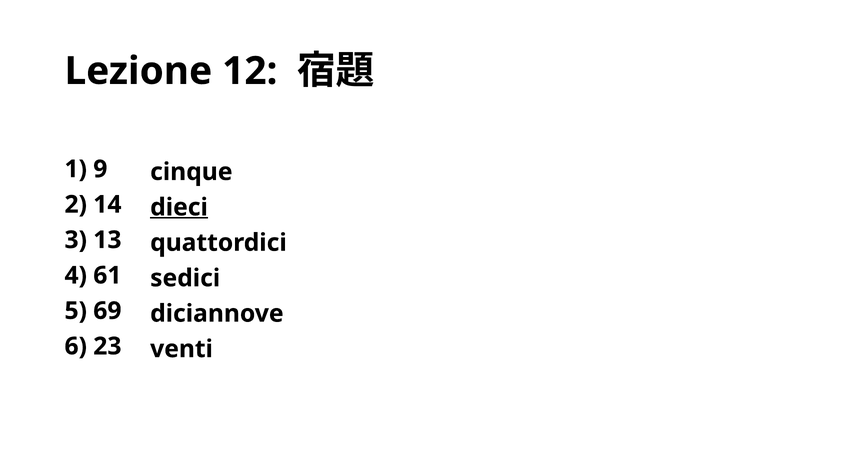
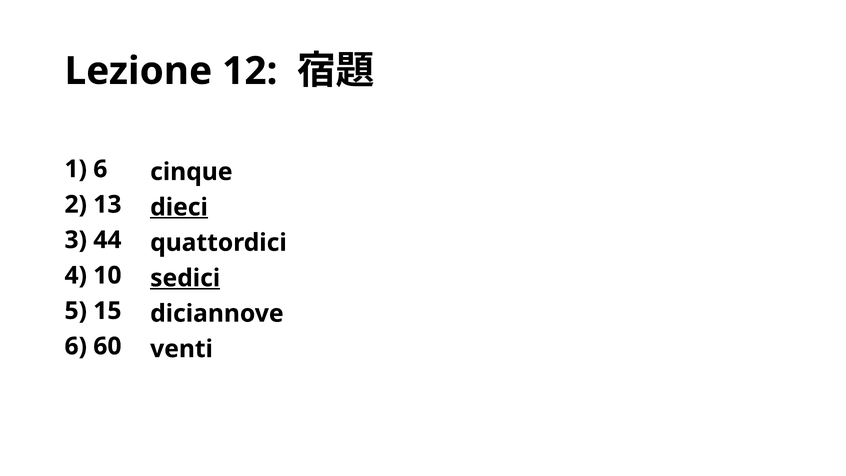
1 9: 9 -> 6 (100, 169)
14: 14 -> 13 (107, 204)
13: 13 -> 44 (107, 240)
61: 61 -> 10 (107, 275)
sedici underline: none -> present (185, 278)
69: 69 -> 15 (107, 311)
23: 23 -> 60 (107, 346)
